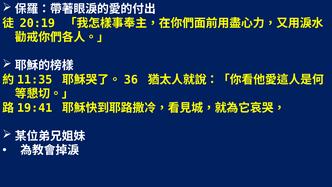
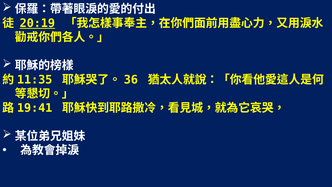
20:19 underline: none -> present (37, 23)
